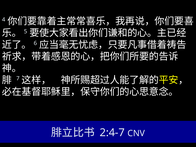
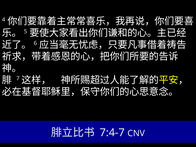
2:4-7: 2:4-7 -> 7:4-7 (112, 133)
